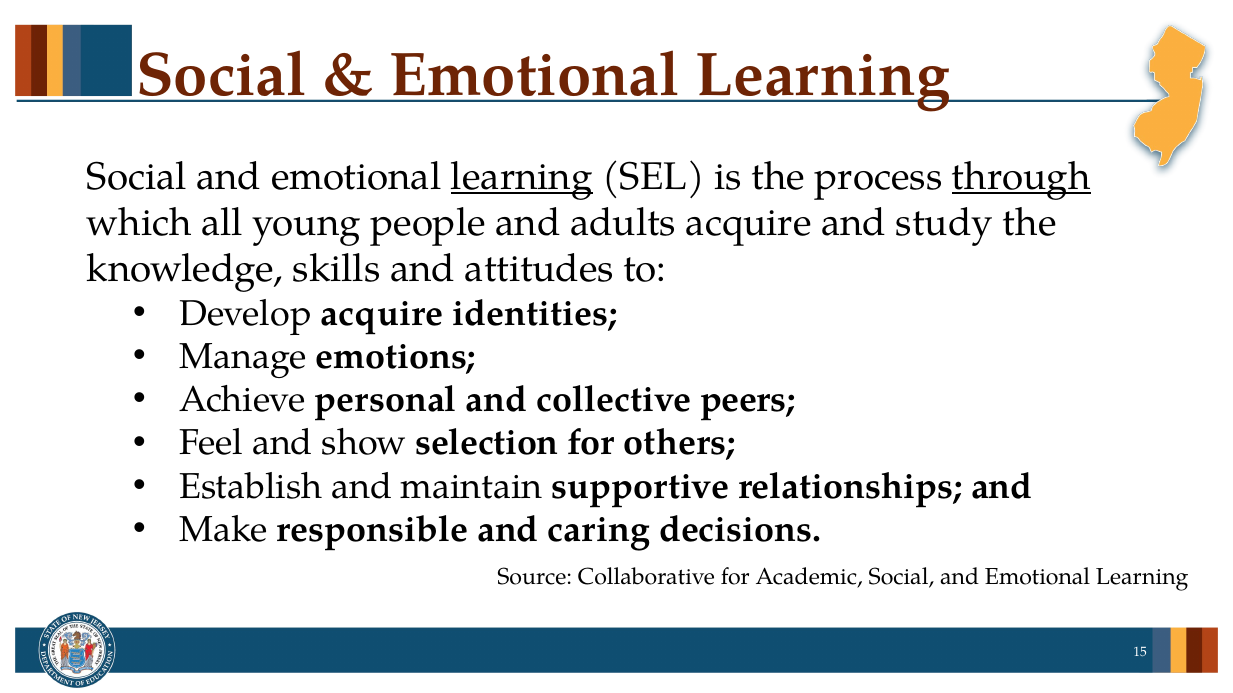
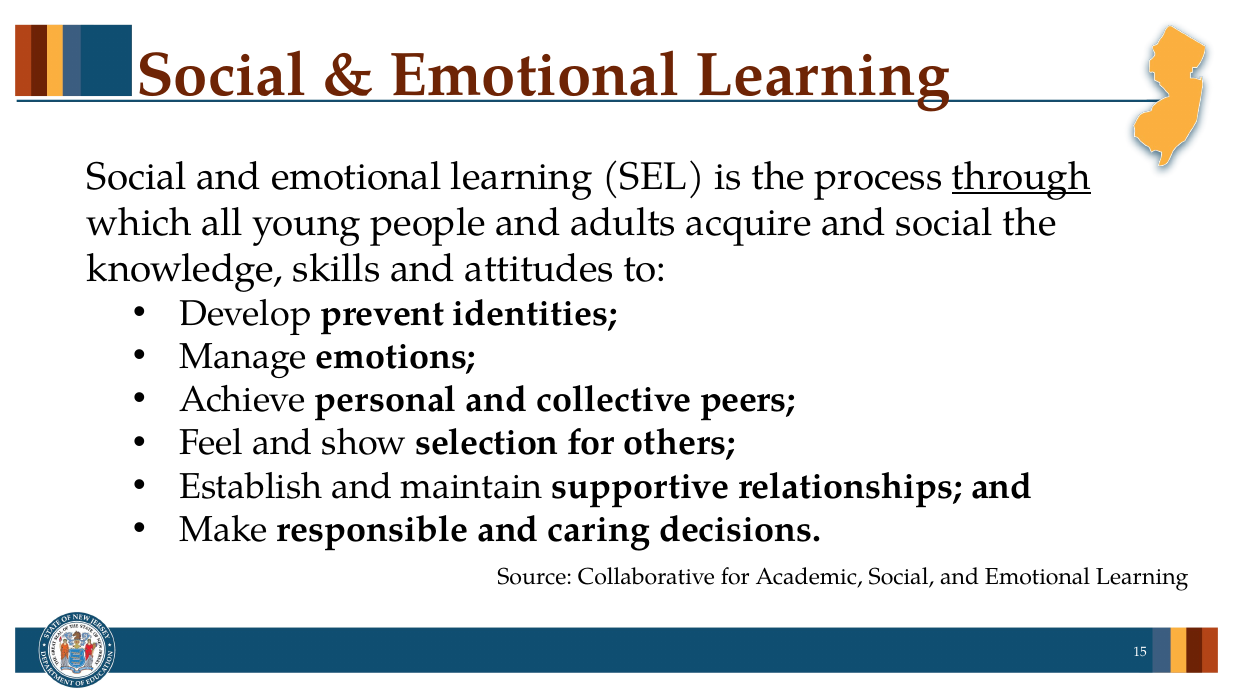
learning underline: present -> none (522, 177)
and study: study -> social (944, 223)
Develop acquire: acquire -> prevent (382, 314)
